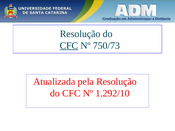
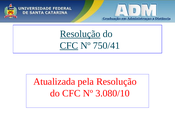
Resolução underline: none -> present (80, 34)
750/73: 750/73 -> 750/41 (106, 46)
1.292/10: 1.292/10 -> 3.080/10 (113, 93)
